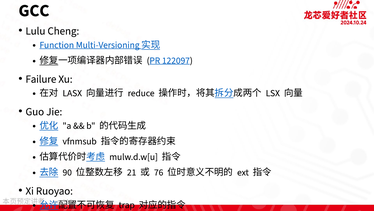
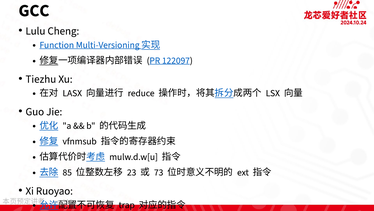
Failure: Failure -> Tiezhu (41, 79)
90: 90 -> 85 (67, 172)
21: 21 -> 23 (132, 172)
76: 76 -> 73 (159, 172)
